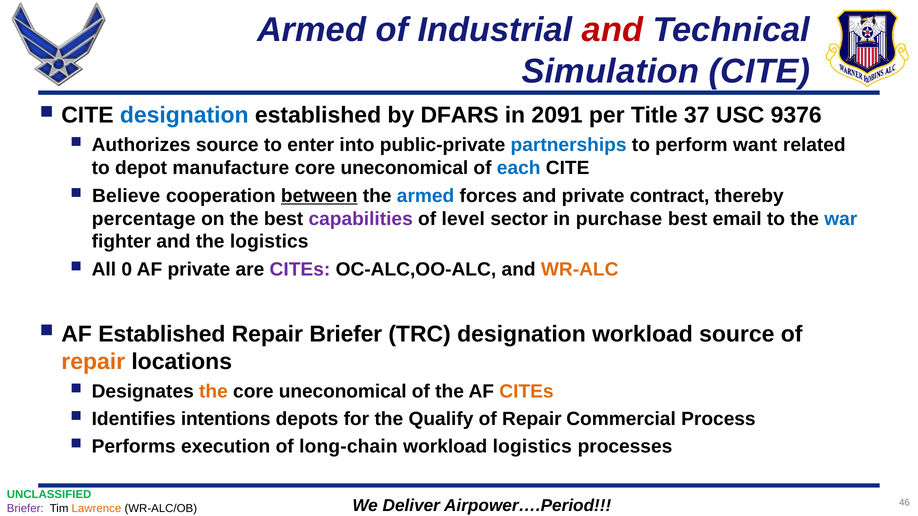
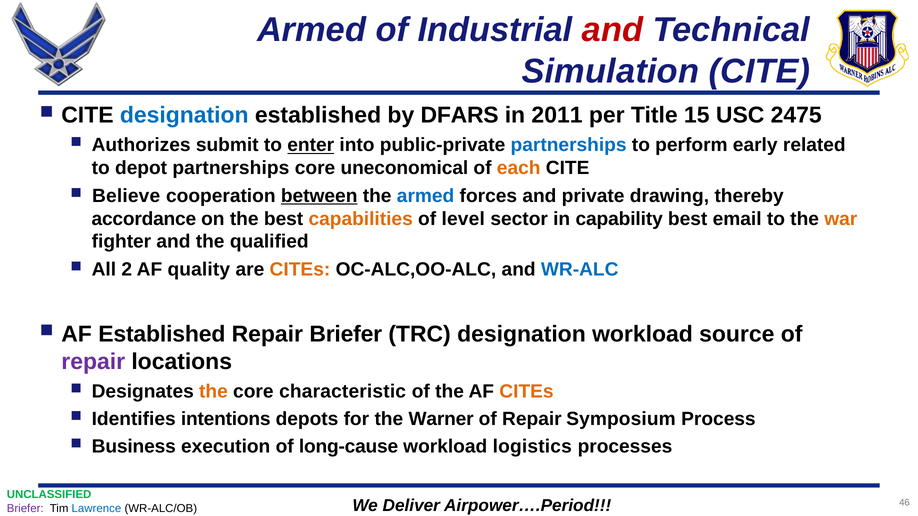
2091: 2091 -> 2011 (557, 115)
37: 37 -> 15 (697, 115)
9376: 9376 -> 2475 (796, 115)
Authorizes source: source -> submit (227, 145)
enter underline: none -> present (311, 145)
want: want -> early (755, 145)
depot manufacture: manufacture -> partnerships (231, 168)
each colour: blue -> orange (519, 168)
contract: contract -> drawing (669, 196)
percentage: percentage -> accordance (144, 219)
capabilities colour: purple -> orange (361, 219)
purchase: purchase -> capability (619, 219)
war colour: blue -> orange (841, 219)
the logistics: logistics -> qualified (269, 242)
0: 0 -> 2 (127, 270)
AF private: private -> quality (199, 270)
CITEs colour: purple -> orange (300, 270)
WR-ALC colour: orange -> blue (580, 270)
repair colour: orange -> purple (93, 362)
uneconomical: uneconomical -> characteristic (343, 392)
Qualify: Qualify -> Warner (441, 419)
Commercial: Commercial -> Symposium (621, 419)
Performs: Performs -> Business (134, 447)
long-chain: long-chain -> long-cause (349, 447)
Lawrence colour: orange -> blue (96, 509)
